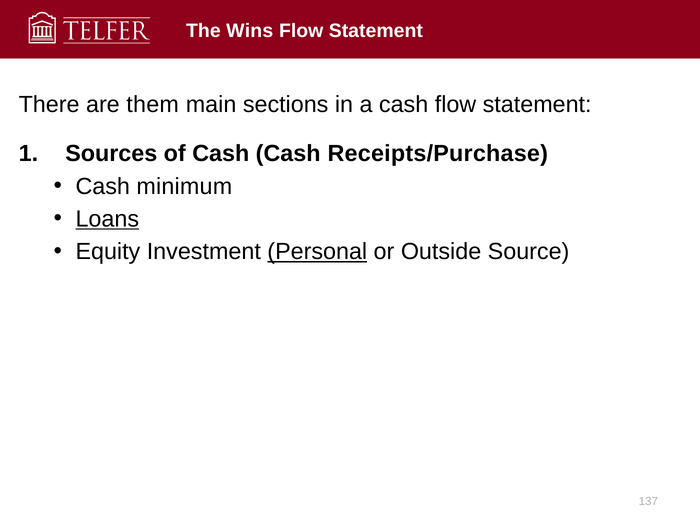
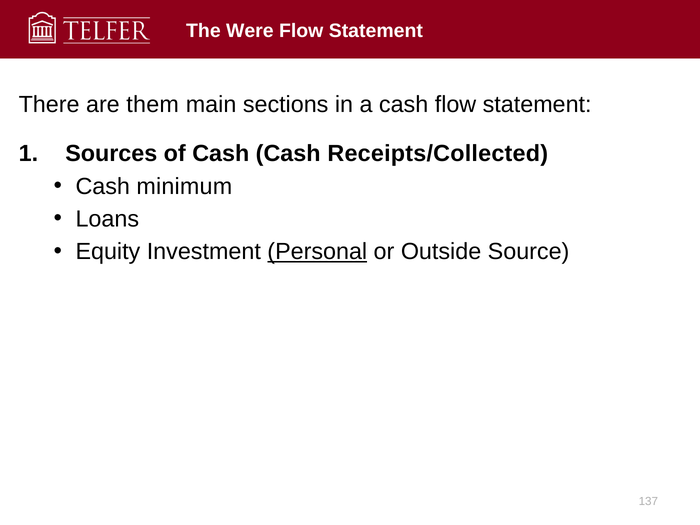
Wins: Wins -> Were (250, 31)
Receipts/Purchase: Receipts/Purchase -> Receipts/Collected (438, 154)
Loans underline: present -> none (107, 219)
